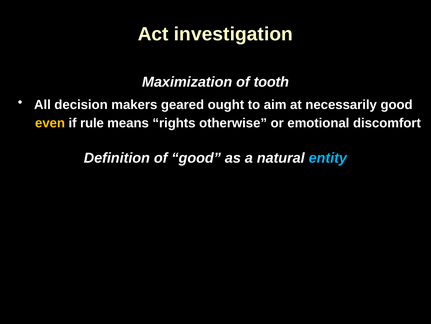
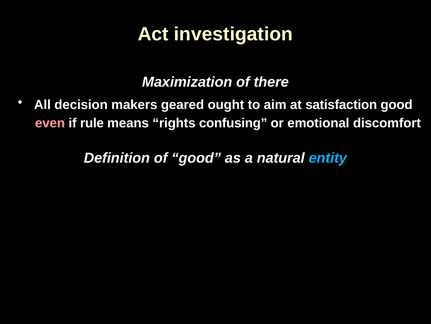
tooth: tooth -> there (271, 82)
necessarily: necessarily -> satisfaction (341, 104)
even colour: yellow -> pink (50, 123)
otherwise: otherwise -> confusing (233, 123)
